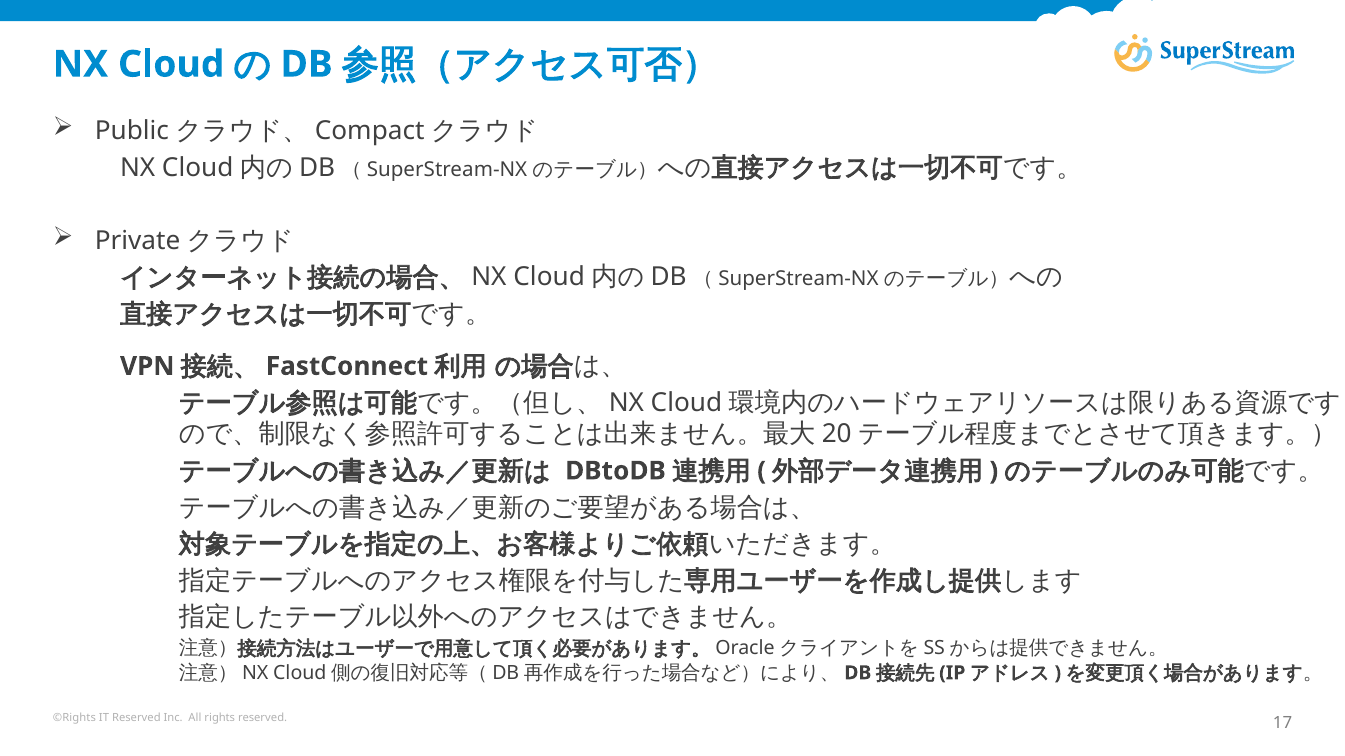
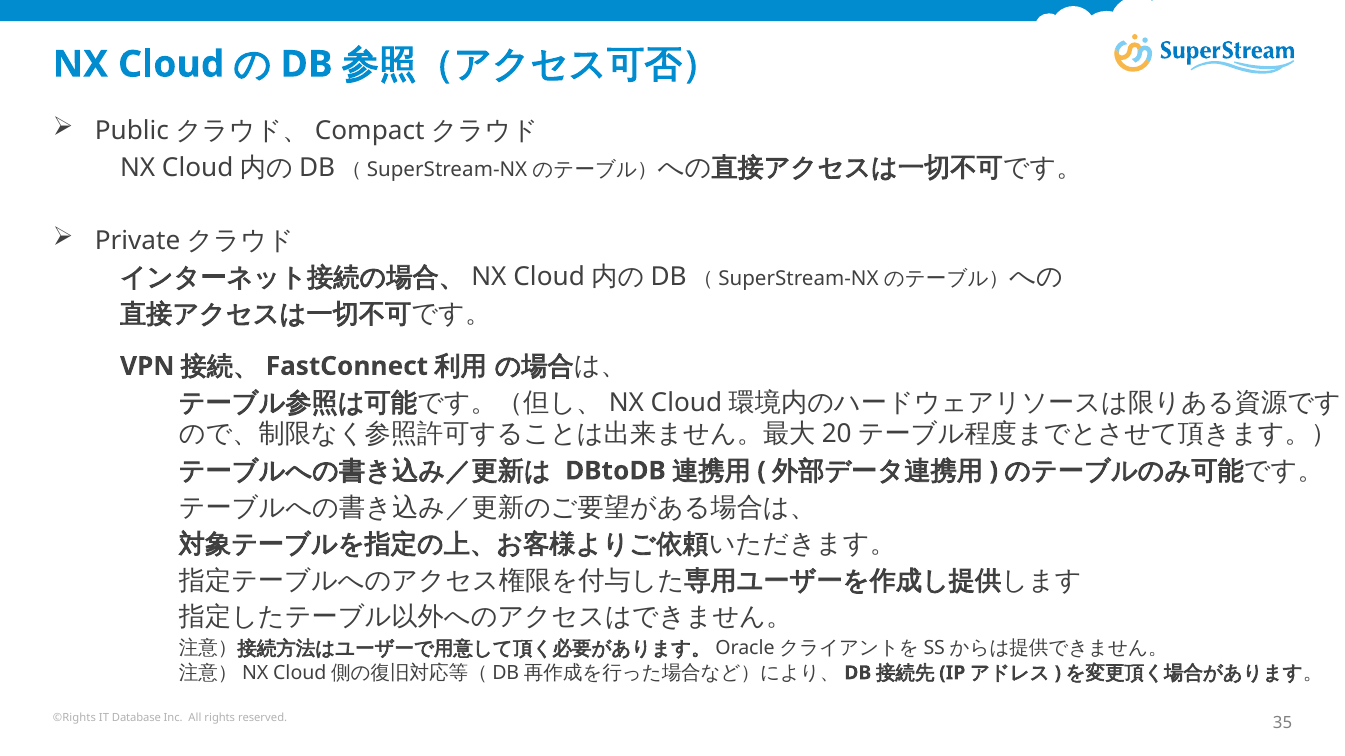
IT Reserved: Reserved -> Database (136, 719)
17: 17 -> 35 (1283, 723)
